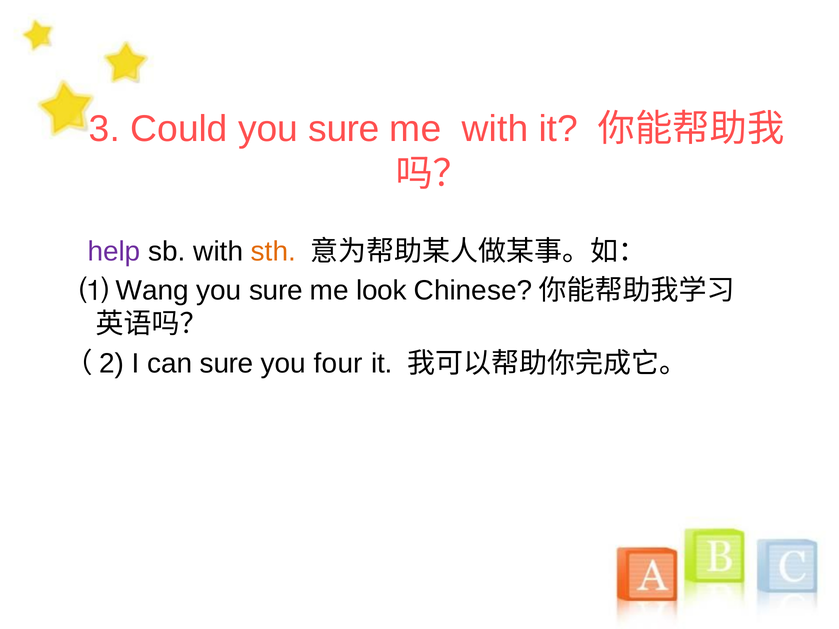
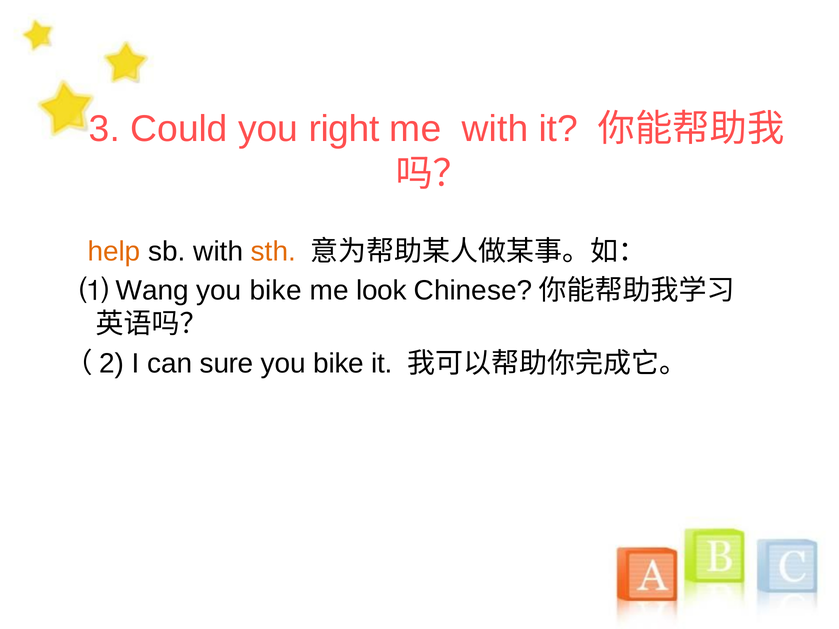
Could you sure: sure -> right (344, 129)
help colour: purple -> orange (114, 252)
sure: sure -> bike (276, 291)
four: four -> bike (339, 364)
